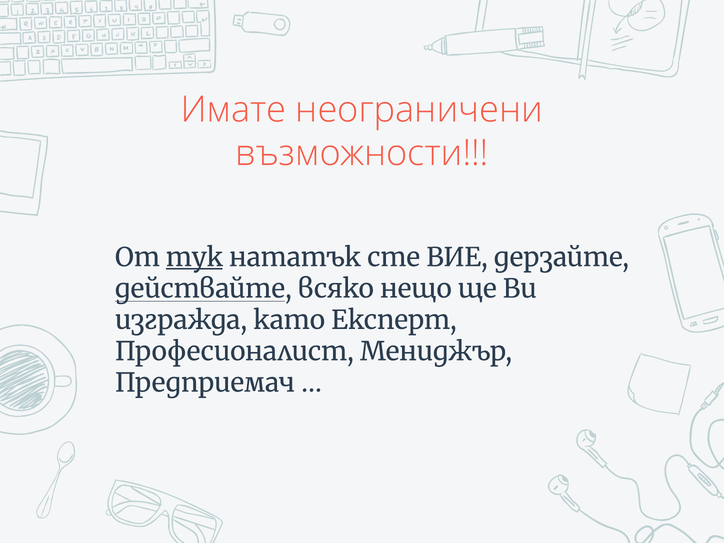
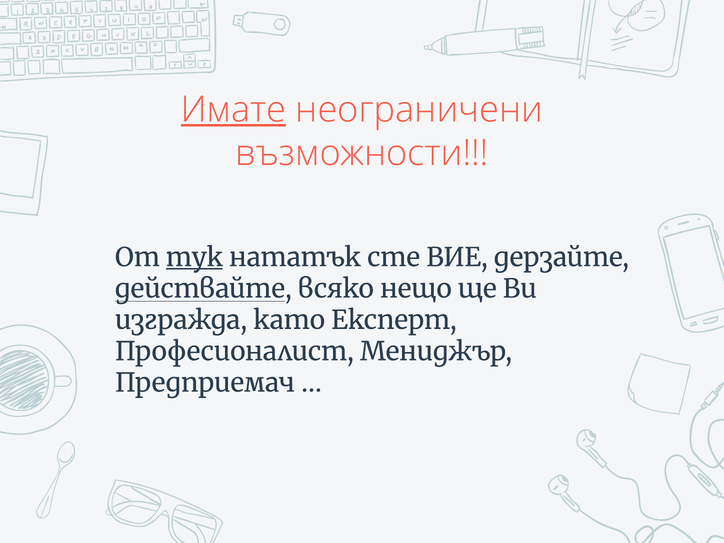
Имате underline: none -> present (233, 110)
